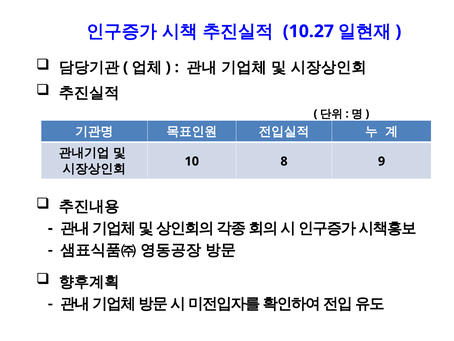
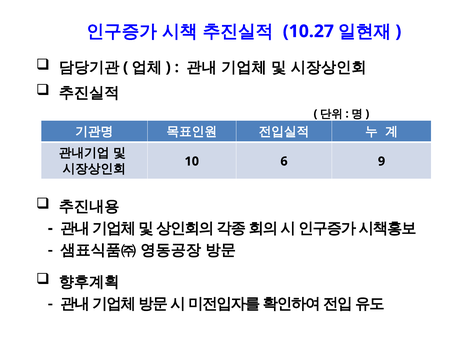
8: 8 -> 6 (284, 161)
